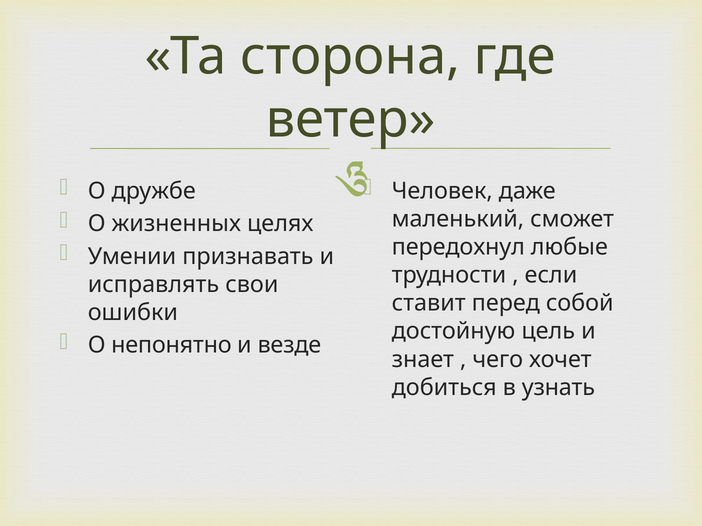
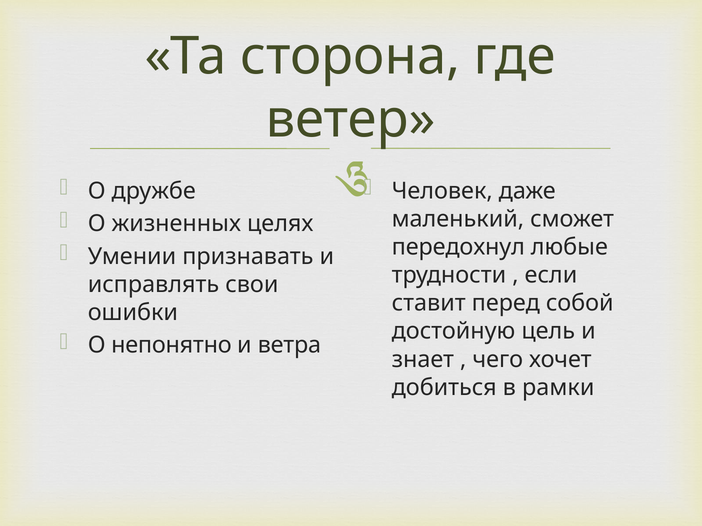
везде: везде -> ветра (289, 346)
узнать: узнать -> рамки (558, 388)
